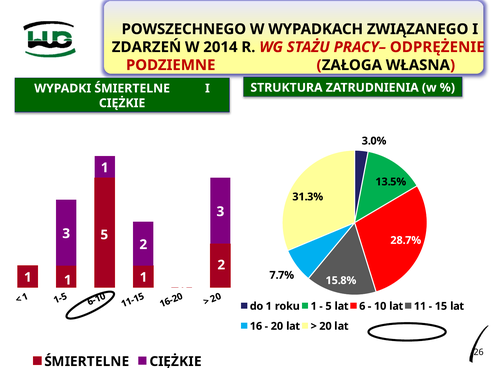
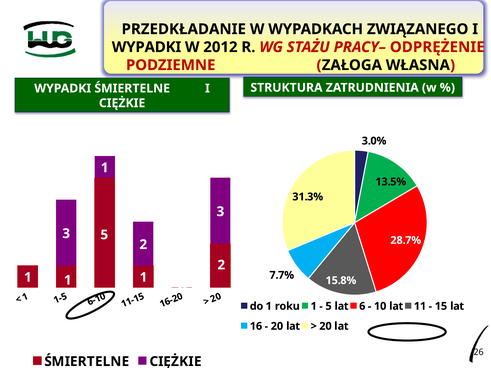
POWSZECHNEGO: POWSZECHNEGO -> PRZEDKŁADANIE (184, 29)
ZDARZEŃ: ZDARZEŃ -> WYPADKI (147, 47)
2014: 2014 -> 2012 (220, 47)
